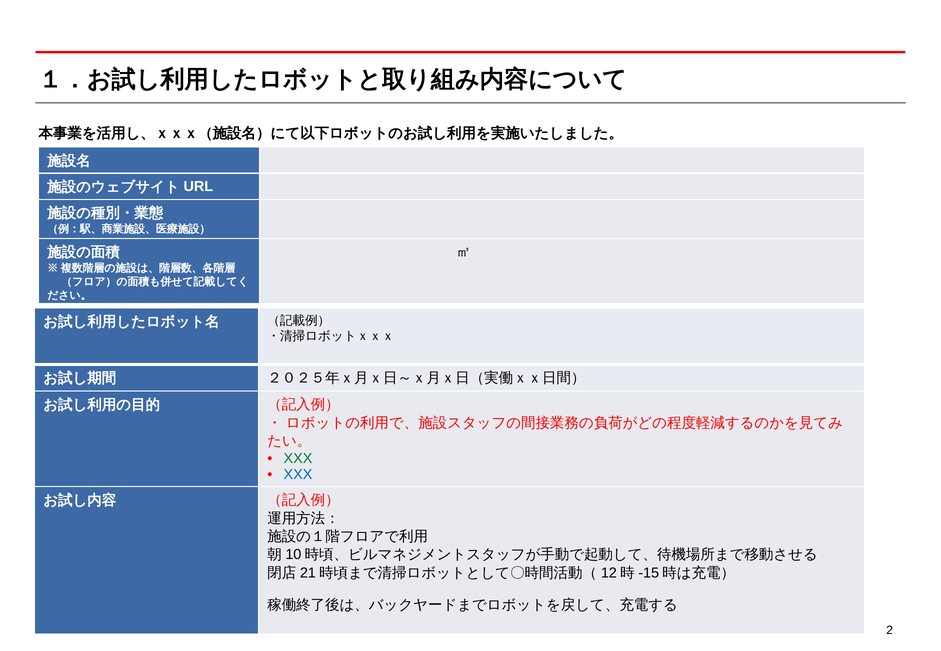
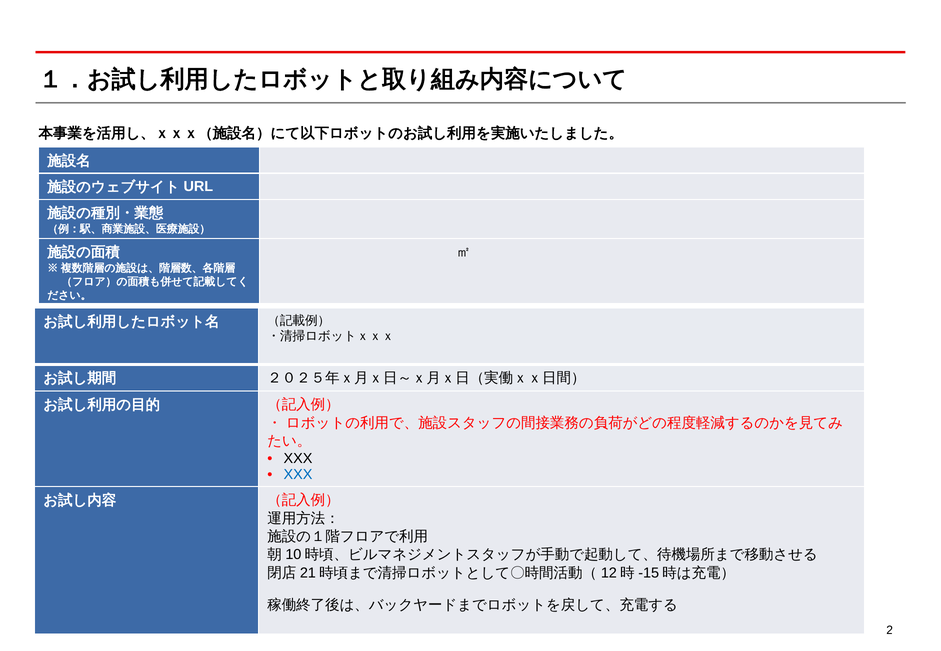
XXX colour: green -> black (298, 459)
